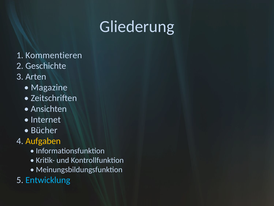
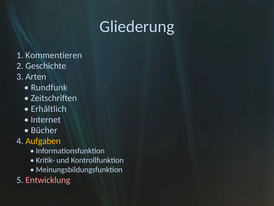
Magazine: Magazine -> Rundfunk (49, 87)
Ansichten: Ansichten -> Erhältlich (49, 109)
Entwicklung colour: light blue -> pink (48, 180)
